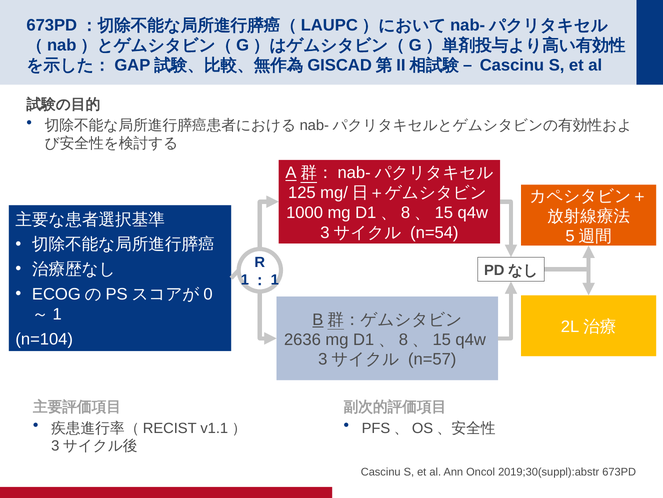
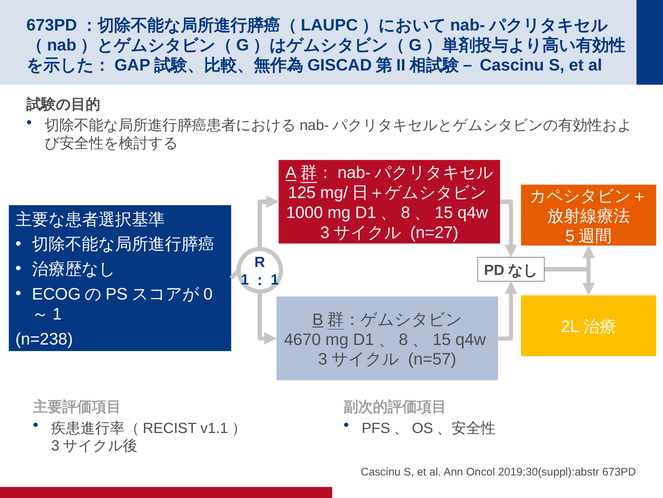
n=54: n=54 -> n=27 (434, 232)
n=104: n=104 -> n=238 (44, 339)
2636: 2636 -> 4670 (302, 339)
